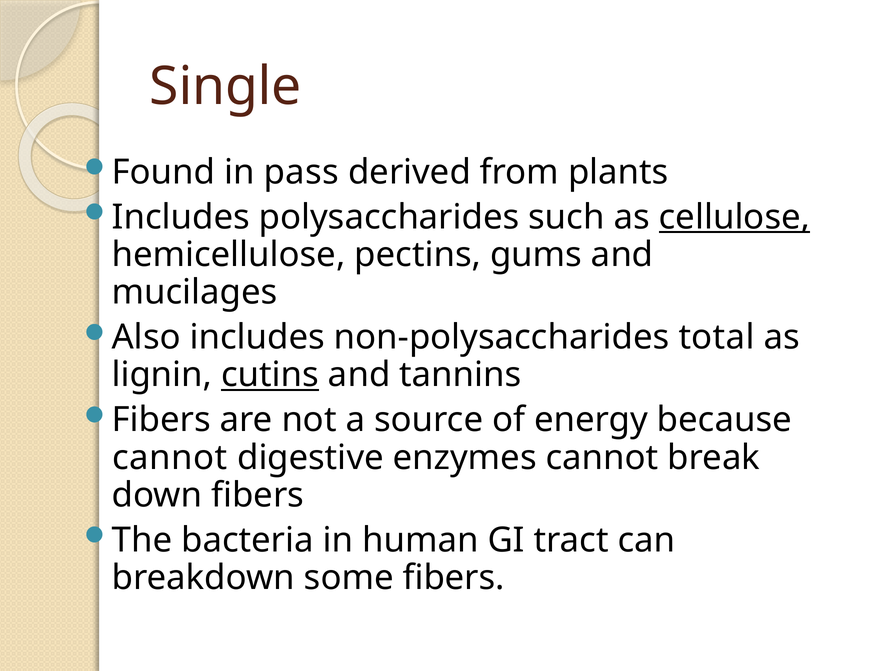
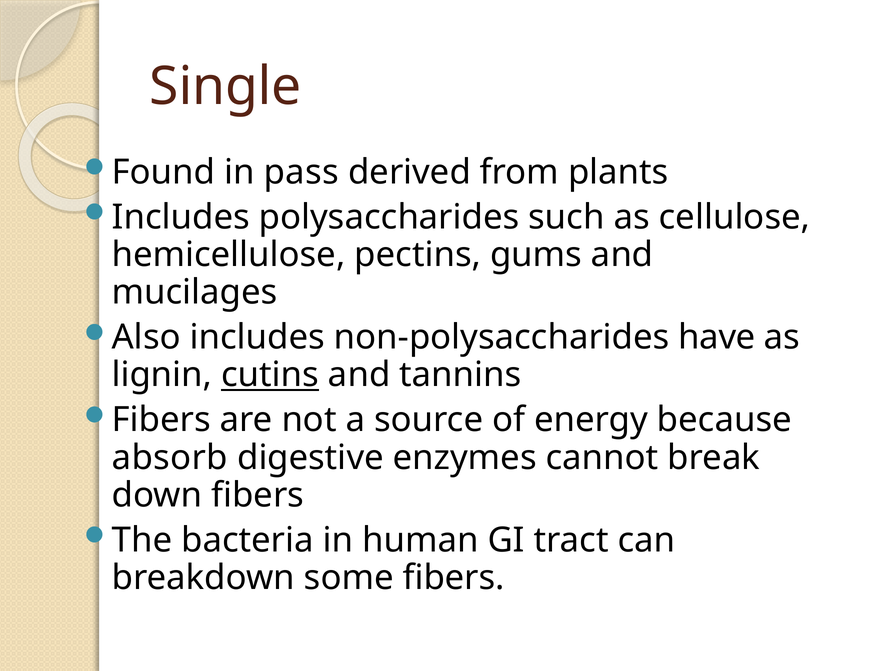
cellulose underline: present -> none (734, 217)
total: total -> have (717, 337)
cannot: cannot -> absorb (170, 458)
